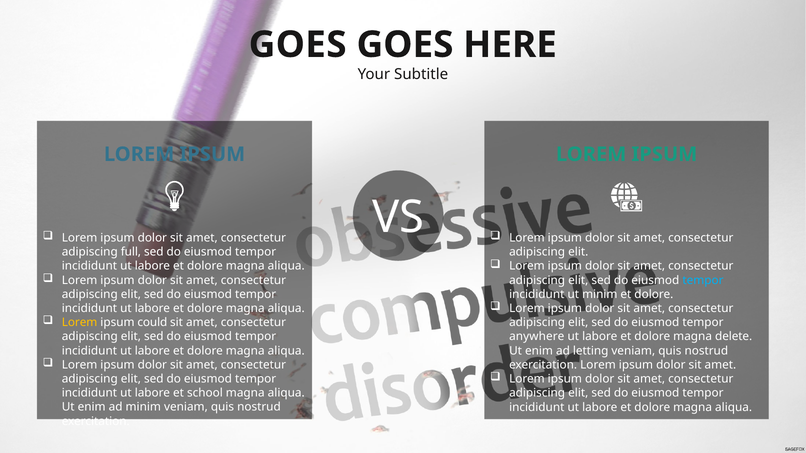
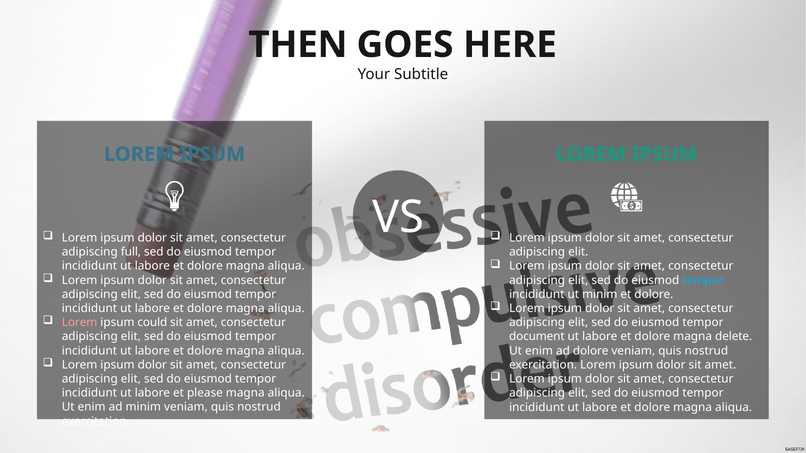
GOES: GOES -> THEN (298, 45)
Lorem colour: yellow -> pink (80, 323)
anywhere: anywhere -> document (537, 337)
ad letting: letting -> dolore (591, 351)
school: school -> please (205, 393)
